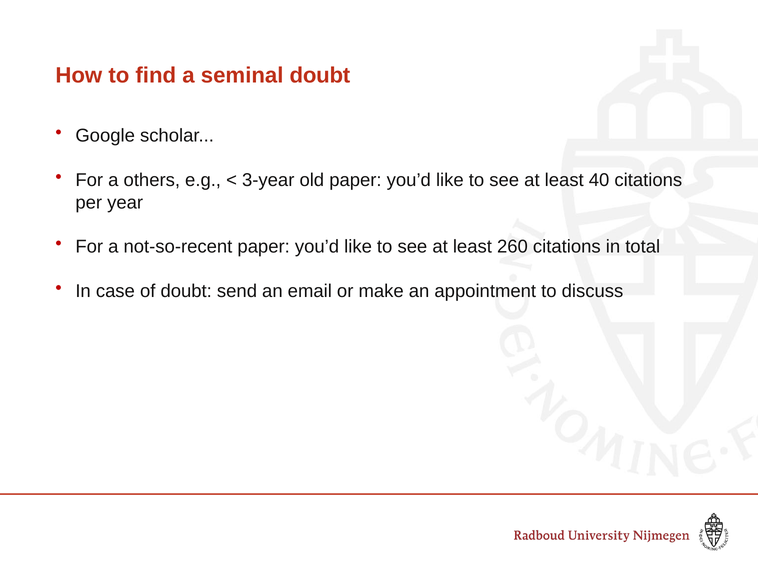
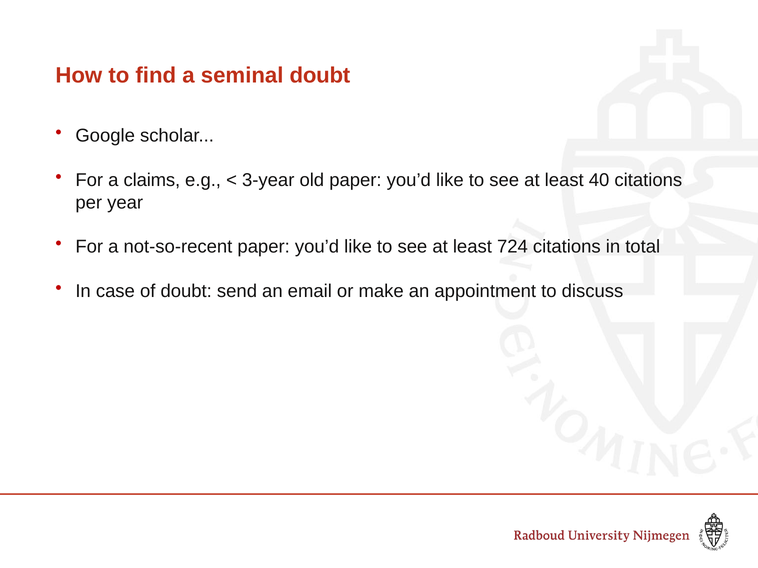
others: others -> claims (152, 180)
260: 260 -> 724 (512, 247)
